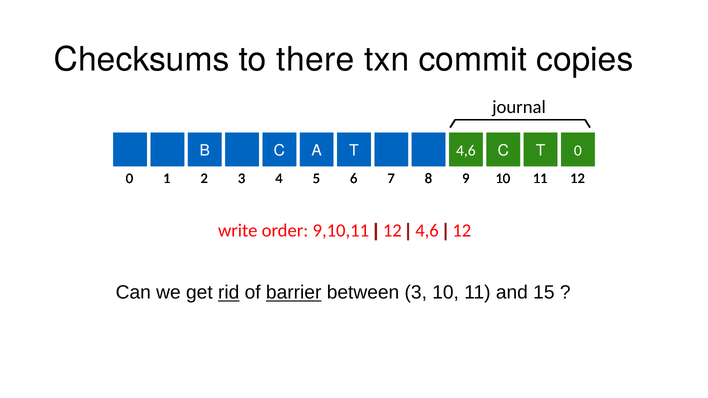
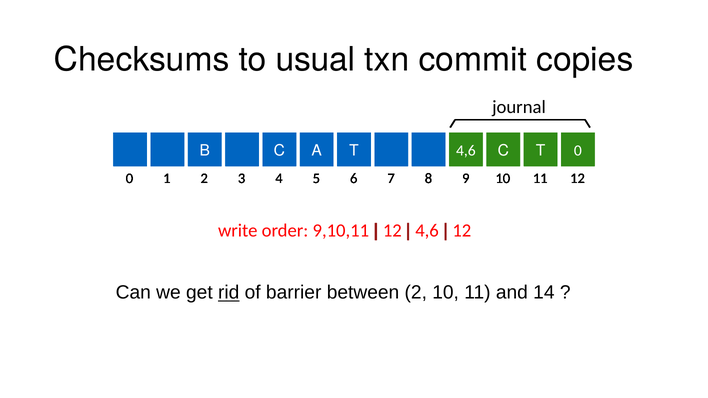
there: there -> usual (316, 59)
barrier underline: present -> none (294, 293)
between 3: 3 -> 2 (416, 293)
15: 15 -> 14 (544, 293)
